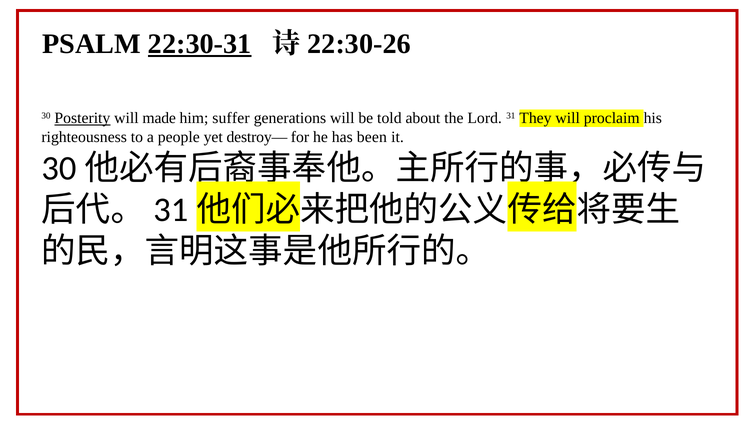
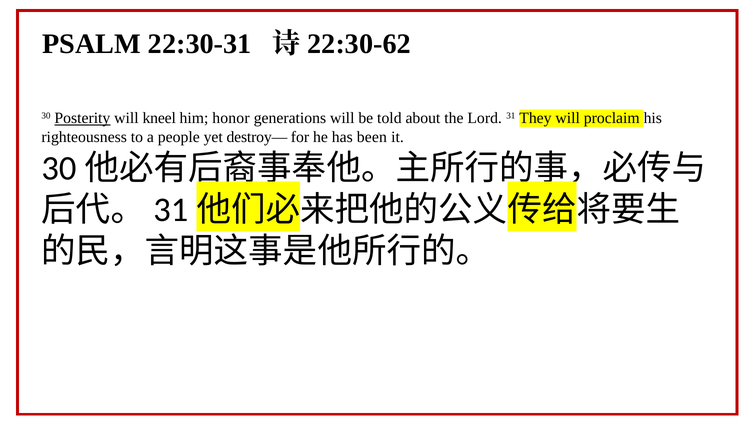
22:30-31 underline: present -> none (200, 44)
22:30-26: 22:30-26 -> 22:30-62 (359, 44)
made: made -> kneel (159, 118)
suffer: suffer -> honor (231, 118)
